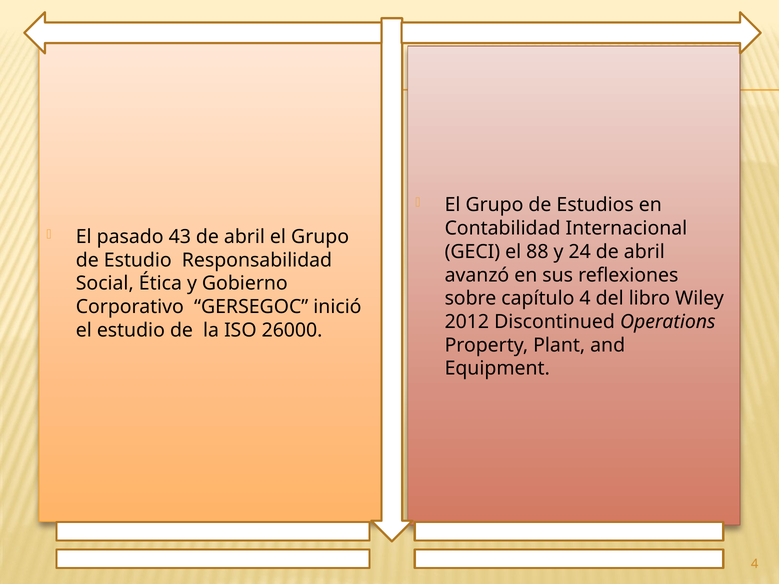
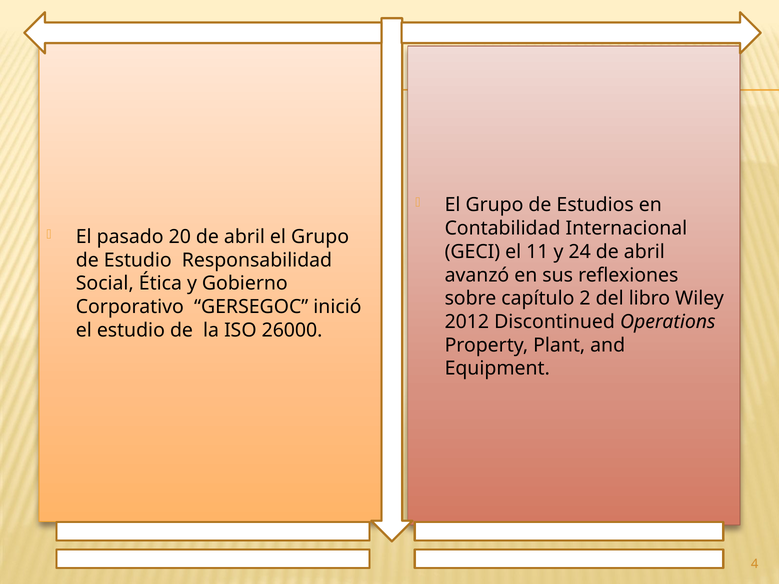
43: 43 -> 20 (180, 237)
88: 88 -> 11 (537, 252)
capítulo 4: 4 -> 2 (585, 299)
